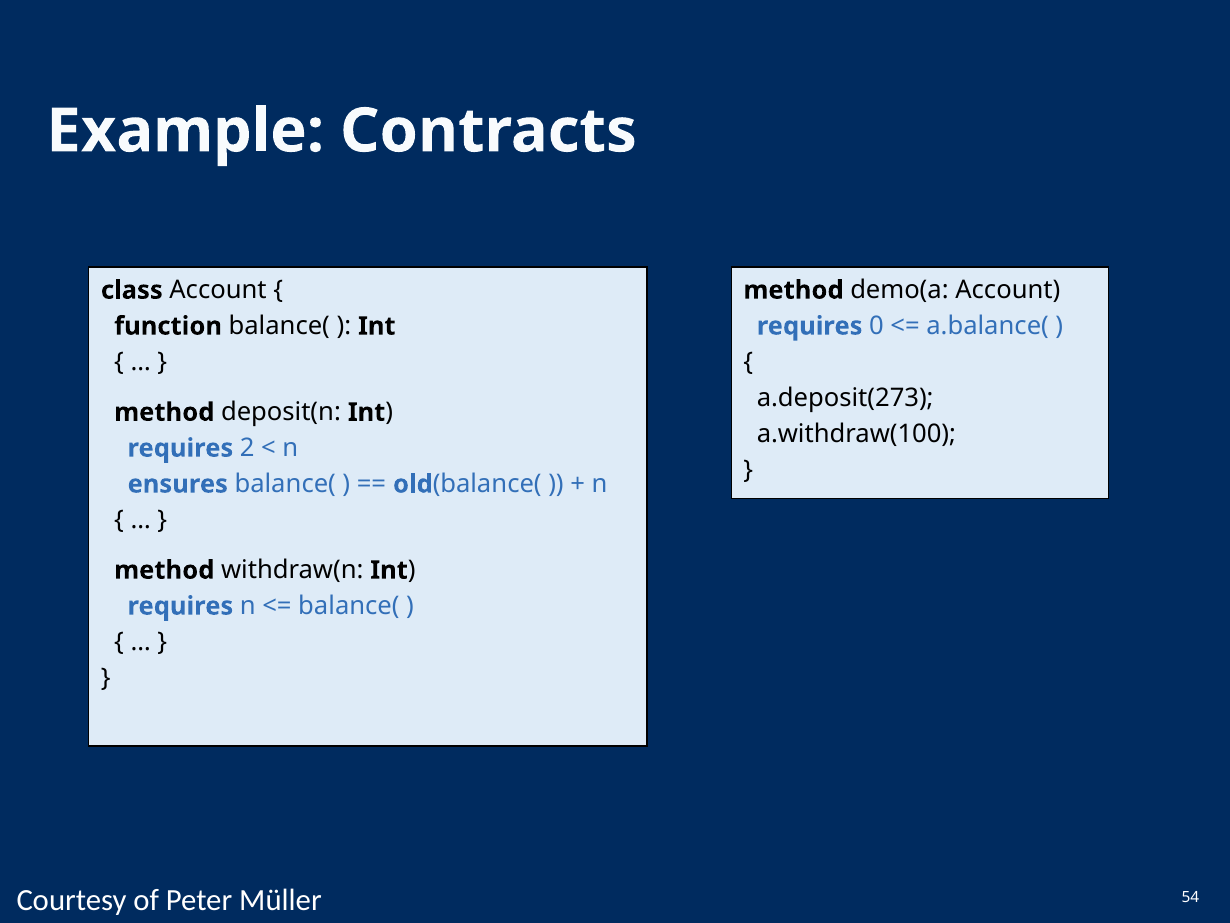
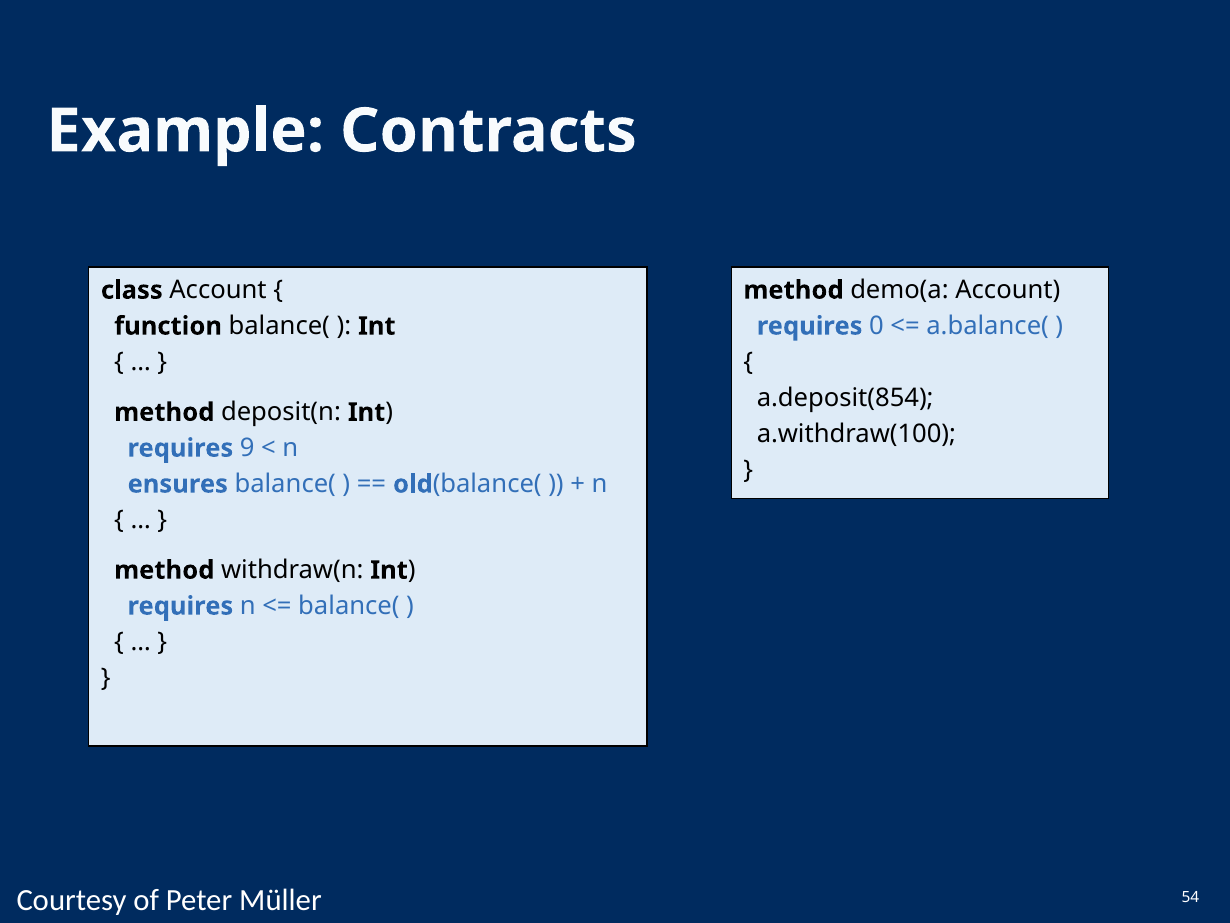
a.deposit(273: a.deposit(273 -> a.deposit(854 (845, 398)
2: 2 -> 9 (247, 448)
